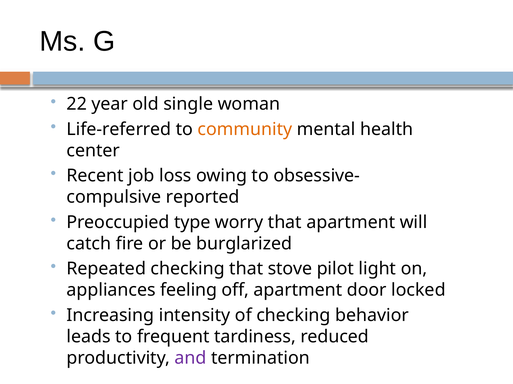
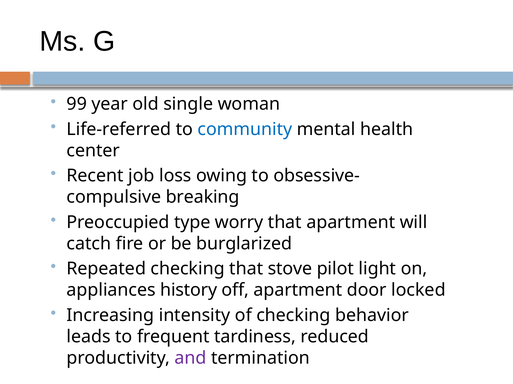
22: 22 -> 99 (77, 104)
community colour: orange -> blue (245, 129)
reported: reported -> breaking (203, 197)
feeling: feeling -> history (189, 291)
